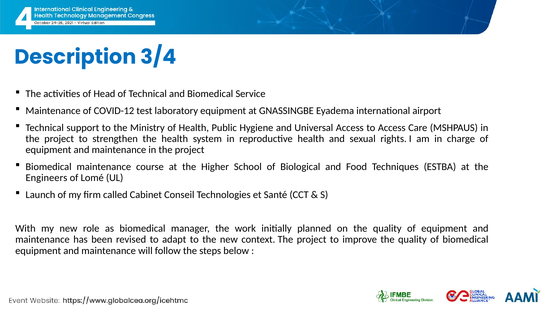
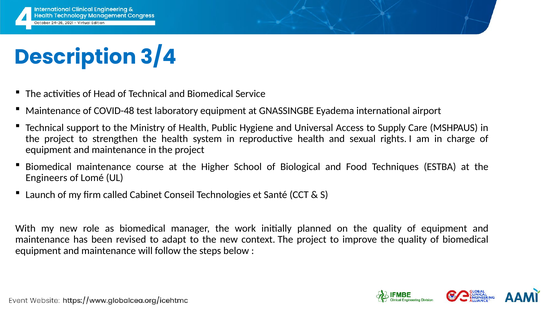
COVID-12: COVID-12 -> COVID-48 (114, 111)
to Access: Access -> Supply (392, 128)
